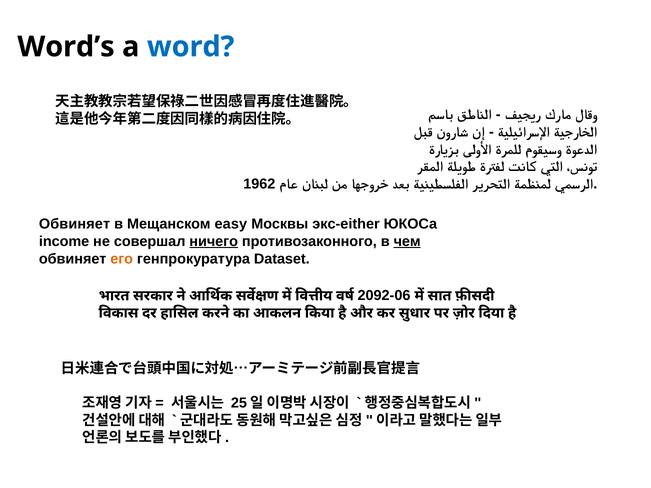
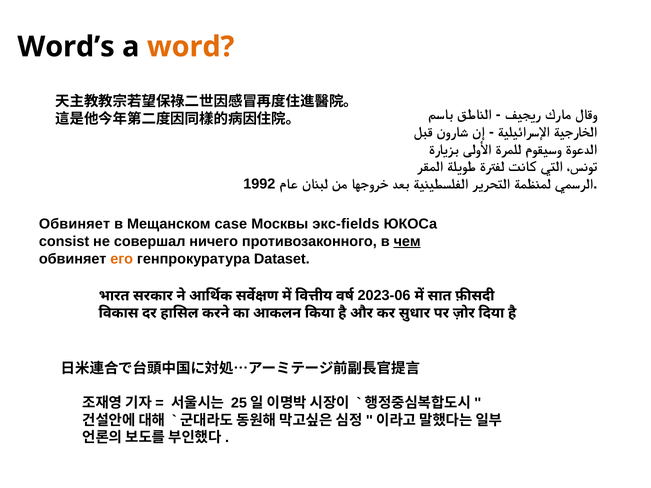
word colour: blue -> orange (191, 47)
1962: 1962 -> 1992 (259, 184)
easy: easy -> case (231, 224)
экс-either: экс-either -> экс-fields (346, 224)
income: income -> consist (64, 242)
ничего underline: present -> none (214, 242)
2092-06: 2092-06 -> 2023-06 (384, 296)
